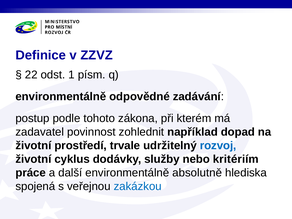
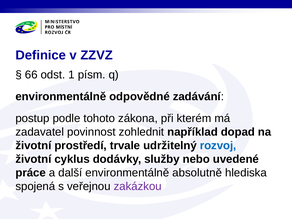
22: 22 -> 66 (31, 75)
kritériím: kritériím -> uvedené (236, 159)
zakázkou colour: blue -> purple (138, 186)
